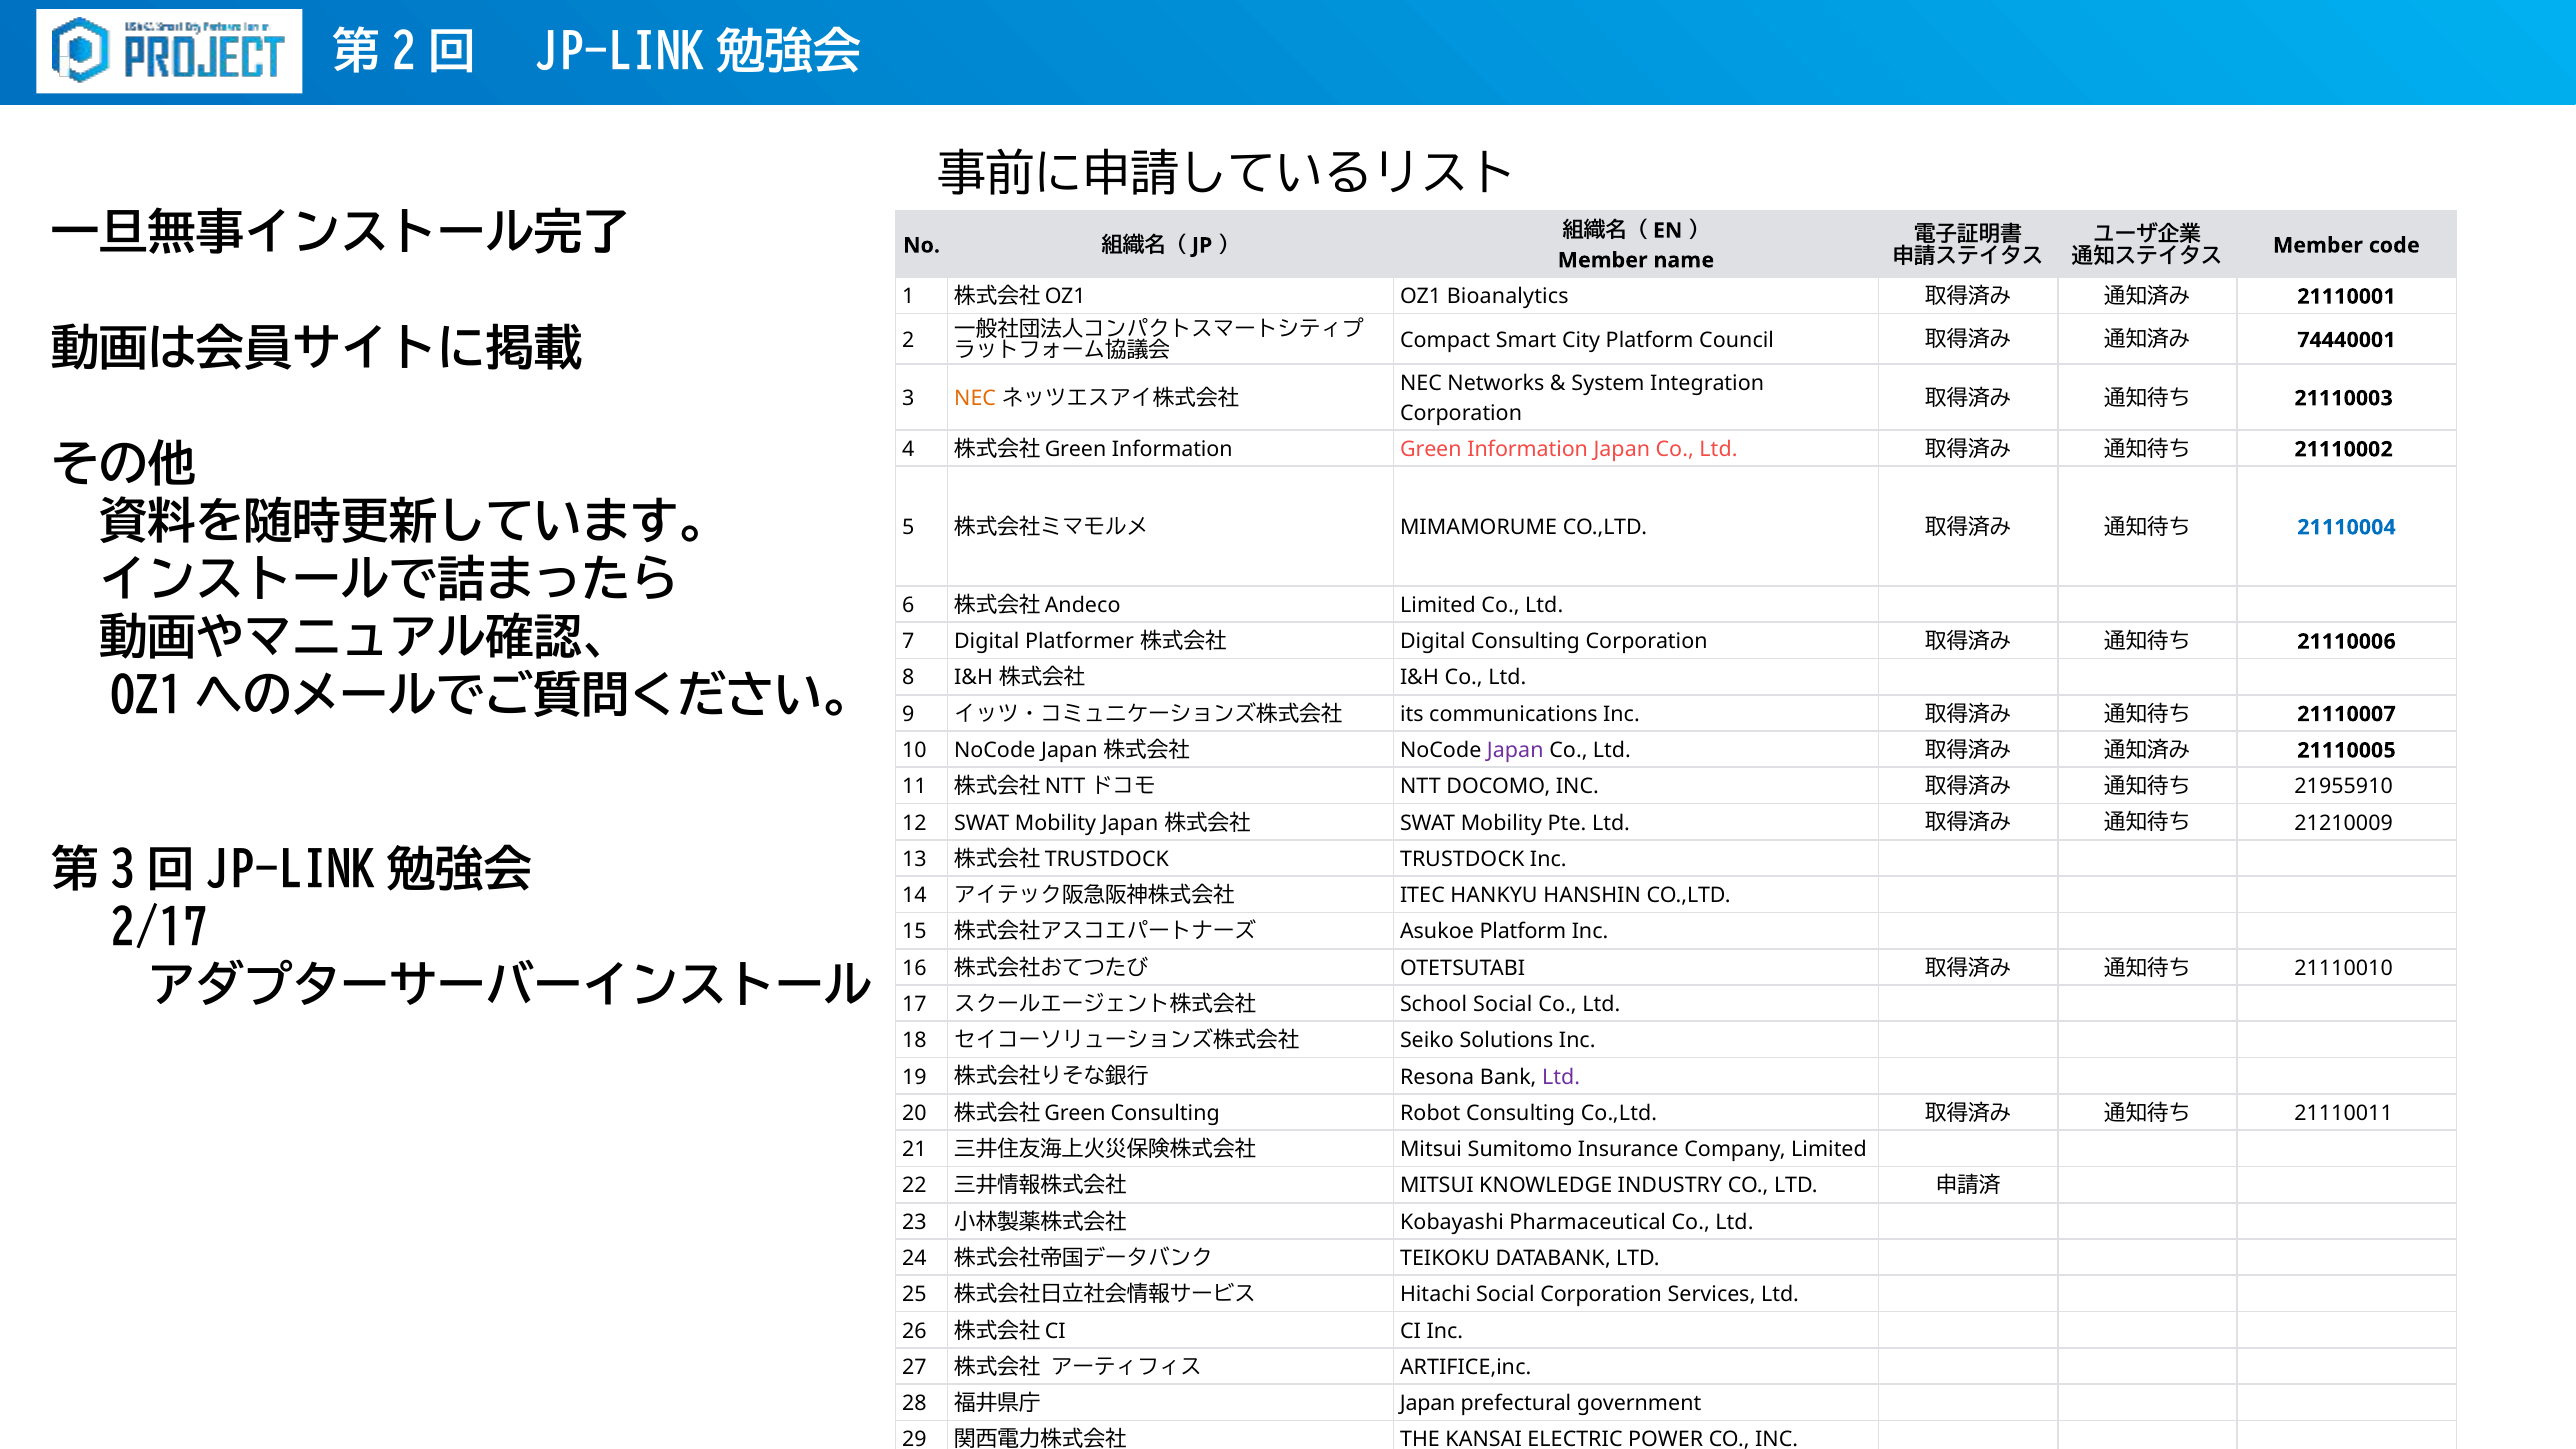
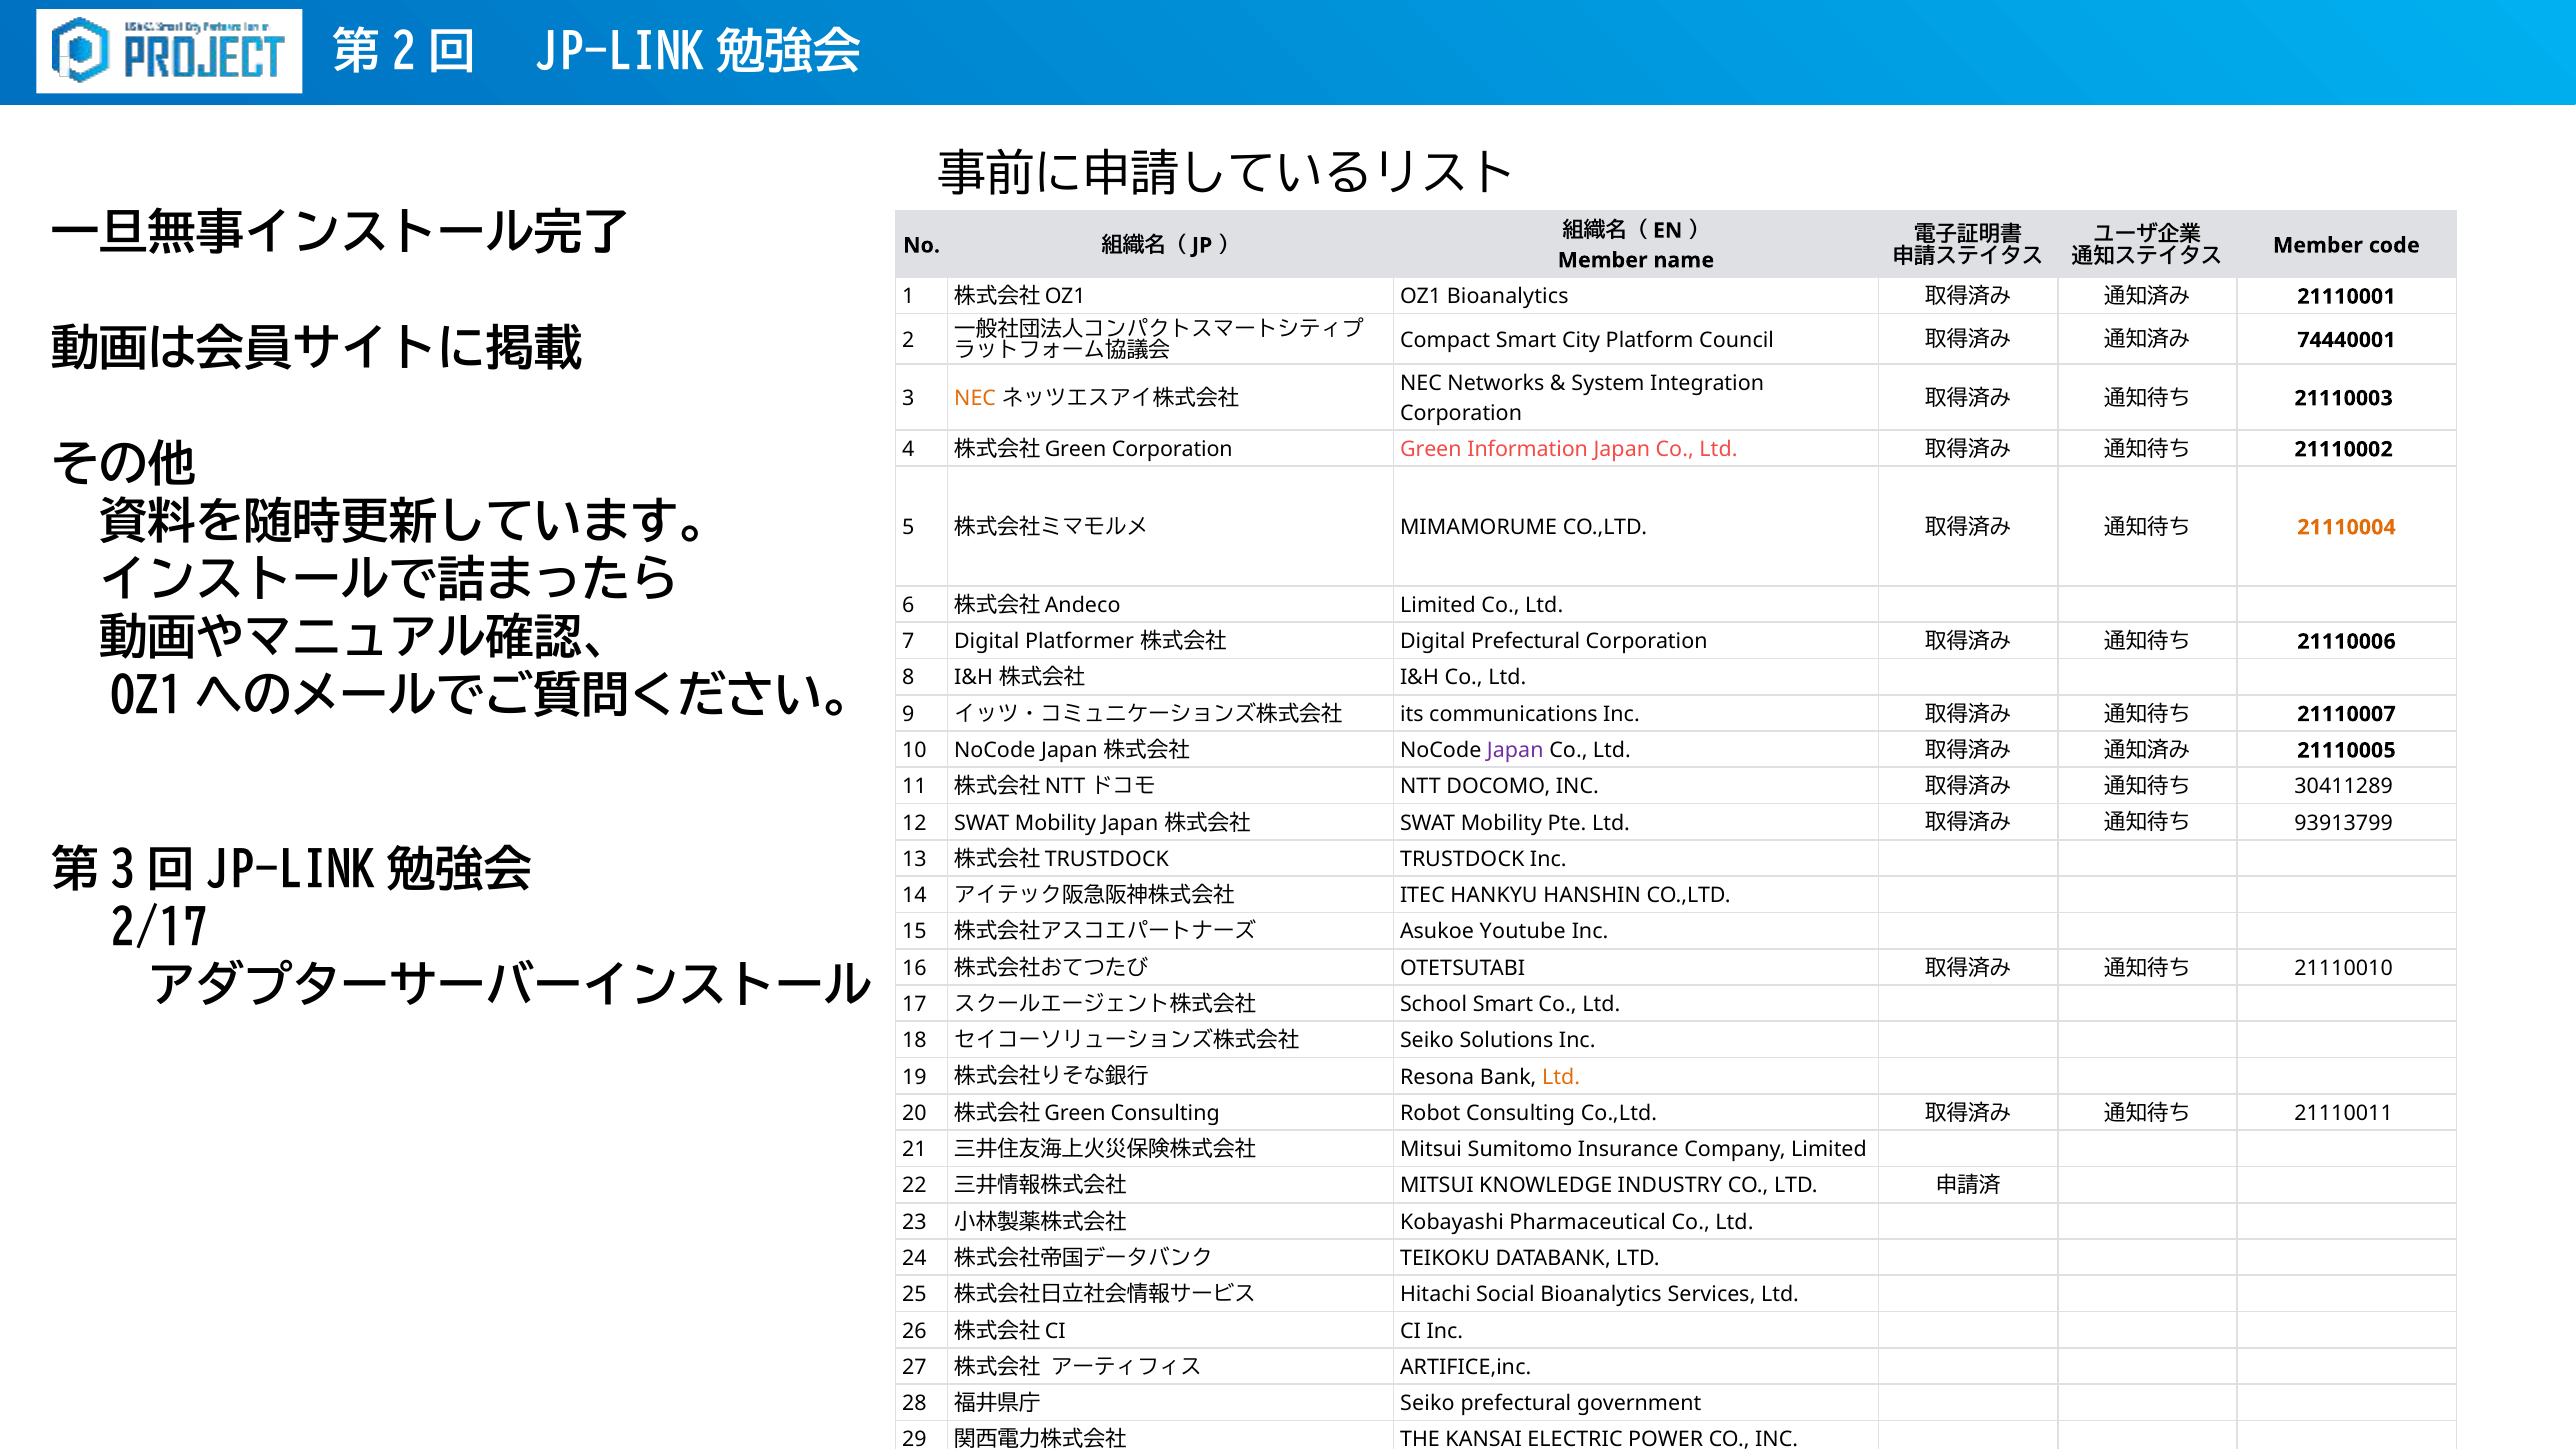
Information: Information -> Corporation (1172, 449)
21110004 colour: blue -> orange (2347, 527)
Digital Consulting: Consulting -> Prefectural (1526, 642)
21955910: 21955910 -> 30411289 (2344, 787)
21210009: 21210009 -> 93913799 (2344, 823)
Asukoe Platform: Platform -> Youtube (1523, 932)
School Social: Social -> Smart (1503, 1004)
Ltd colour: purple -> orange (1561, 1077)
Social Corporation: Corporation -> Bioanalytics (1601, 1295)
Japan: Japan -> Seiko (1427, 1403)
